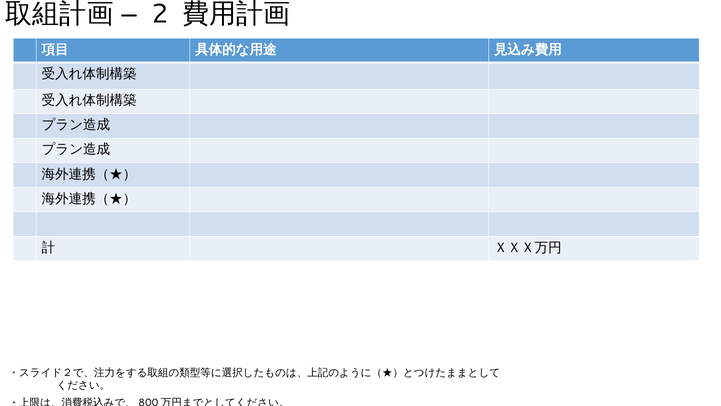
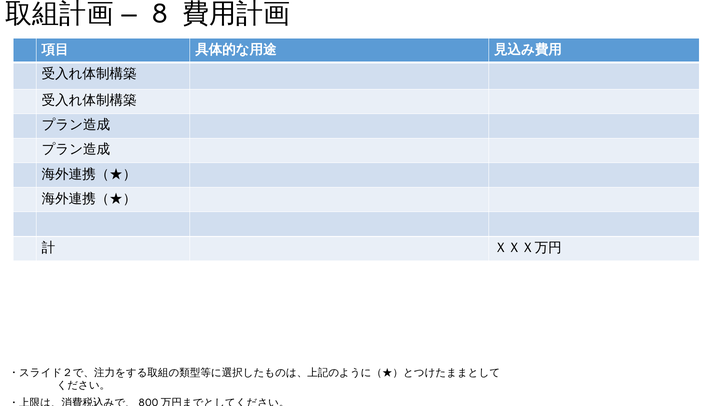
2: 2 -> 8 (160, 14)
